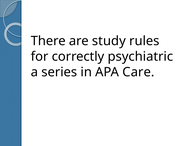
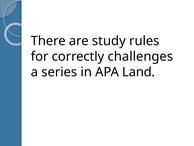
psychiatric: psychiatric -> challenges (140, 56)
Care: Care -> Land (139, 72)
